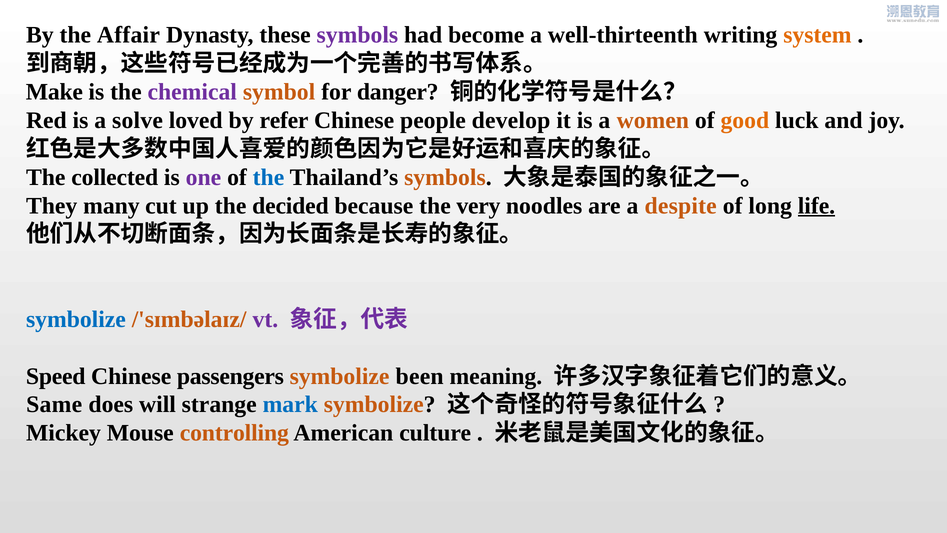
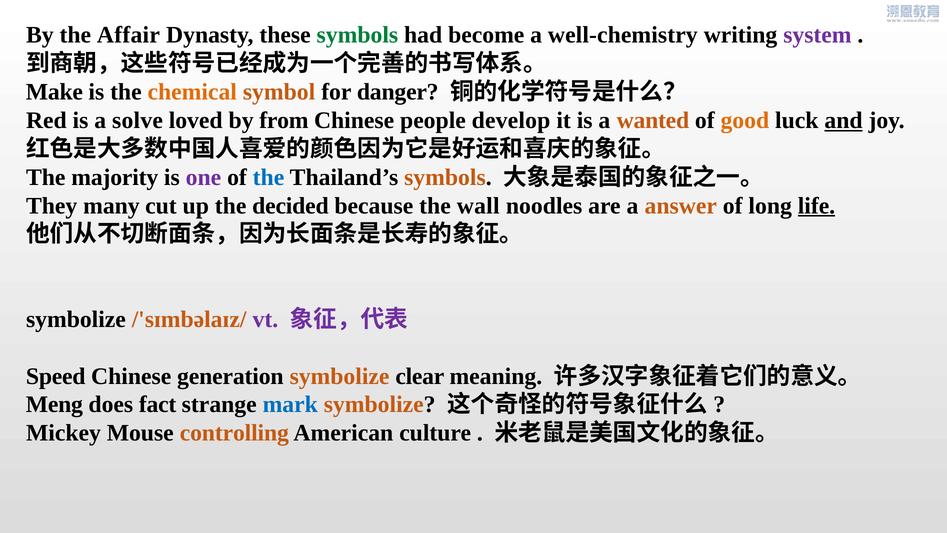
symbols colour: purple -> green (357, 35)
well-thirteenth: well-thirteenth -> well-chemistry (623, 35)
system colour: orange -> purple (817, 35)
chemical colour: purple -> orange (192, 92)
refer: refer -> from (284, 120)
women: women -> wanted (653, 120)
and underline: none -> present (844, 120)
collected: collected -> majority (115, 177)
very: very -> wall (478, 206)
despite: despite -> answer (681, 206)
symbolize colour: blue -> black (76, 319)
passengers: passengers -> generation (230, 376)
been: been -> clear (420, 376)
Same: Same -> Meng (54, 404)
will: will -> fact (158, 404)
